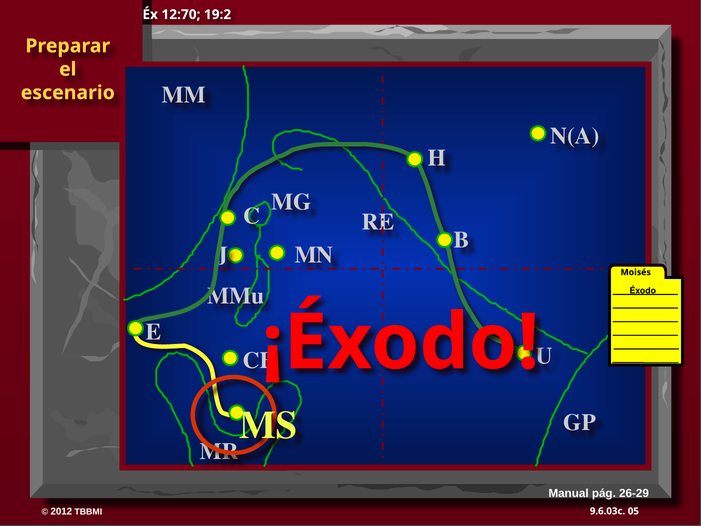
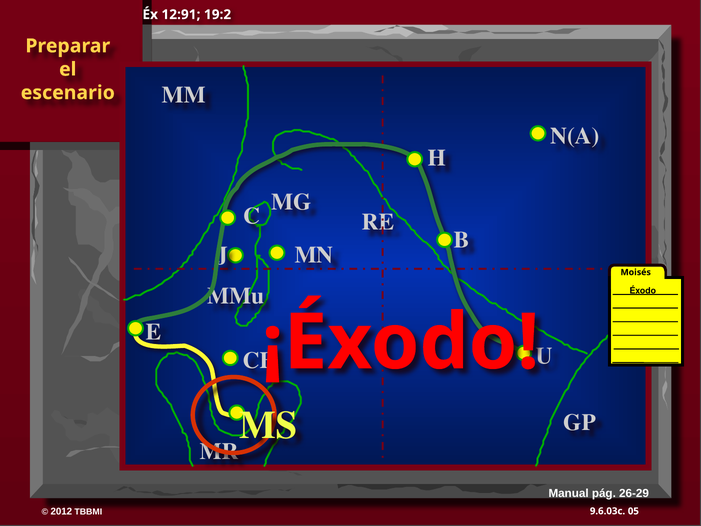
12:70: 12:70 -> 12:91 (181, 15)
